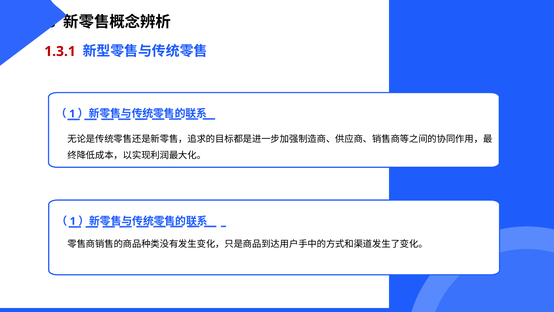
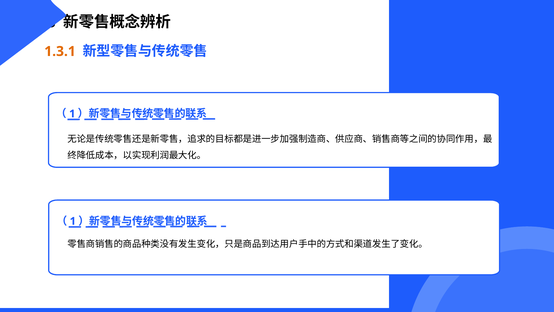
1.3.1 colour: red -> orange (60, 51)
